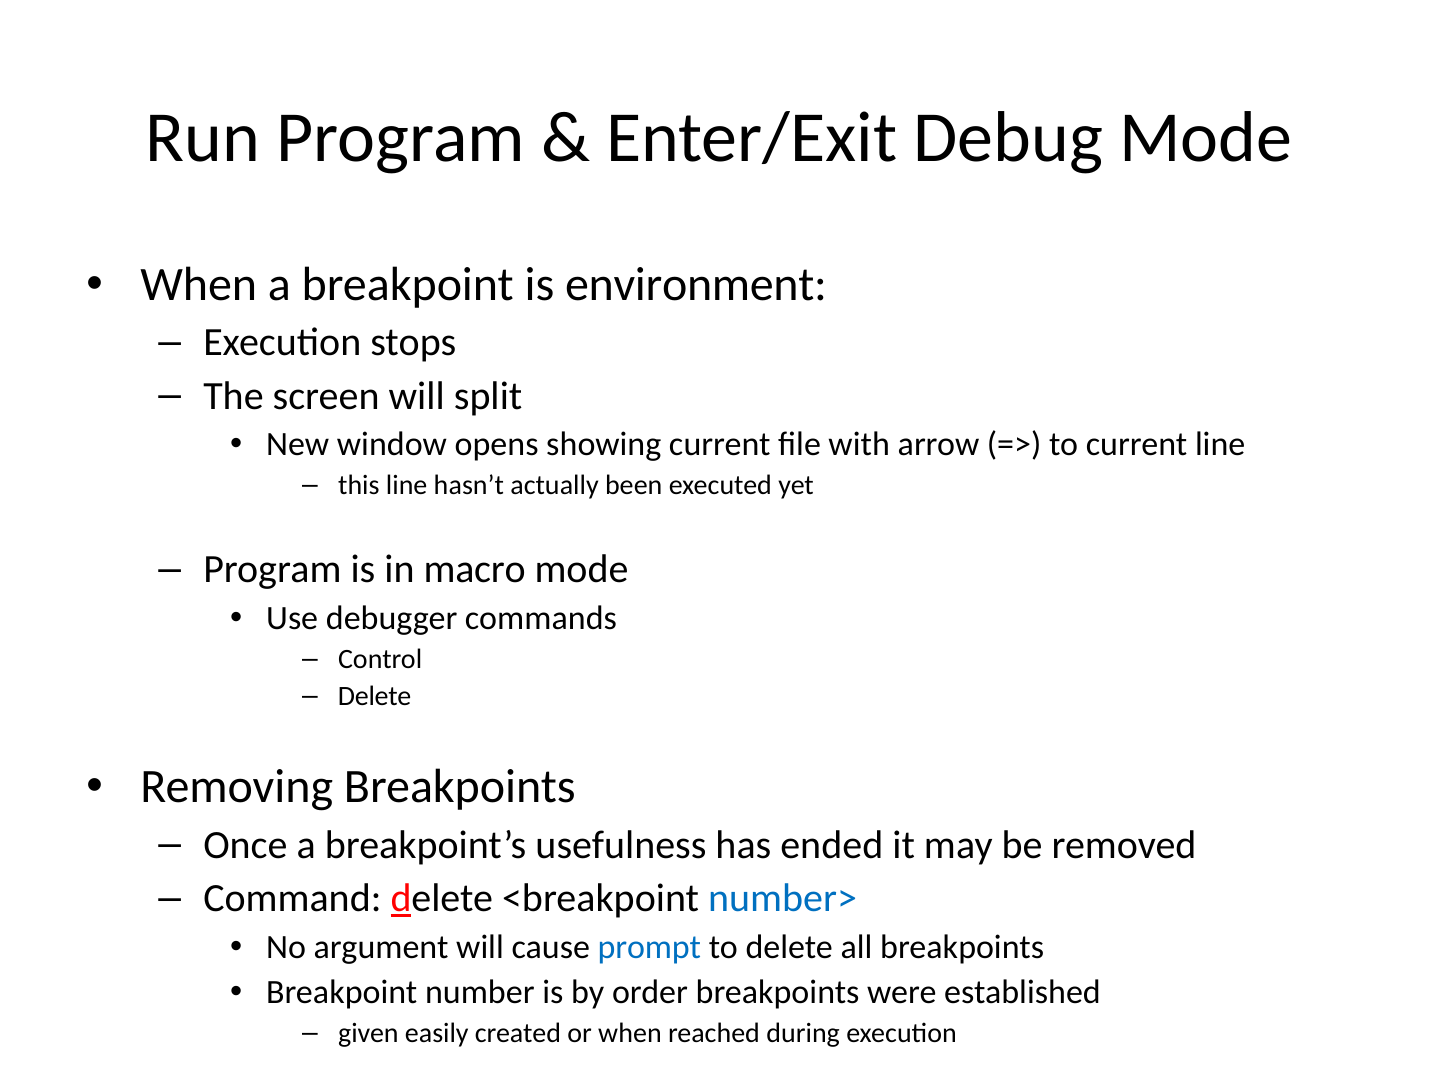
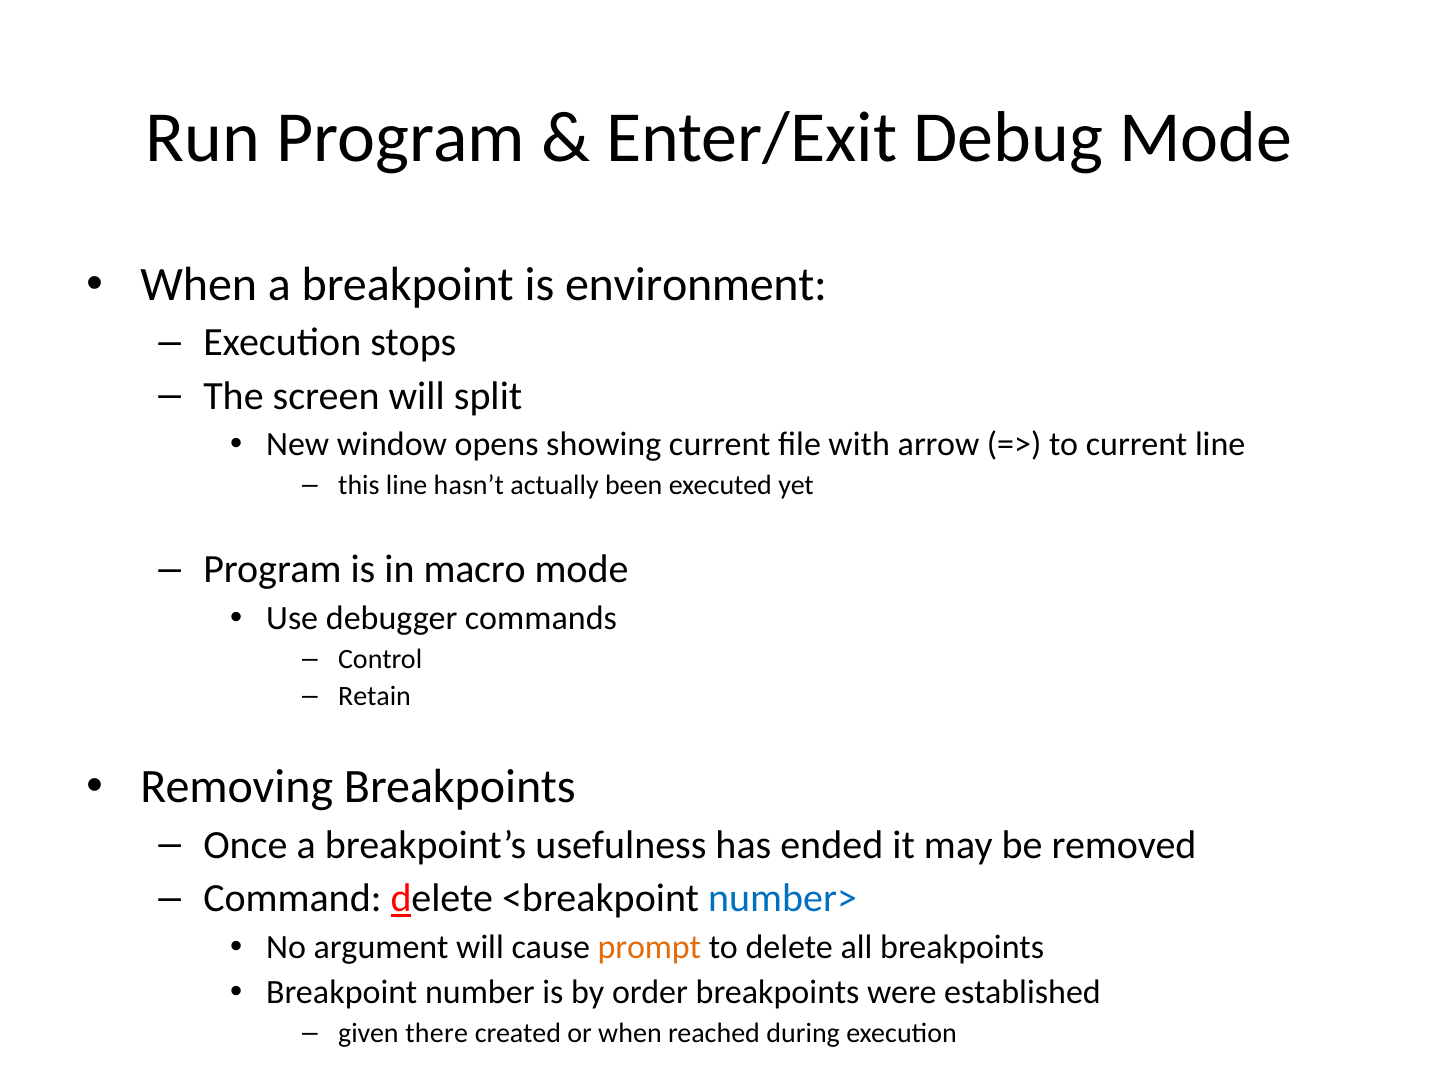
Delete: Delete -> Retain (375, 697)
prompt colour: blue -> orange (649, 947)
easily: easily -> there (437, 1034)
